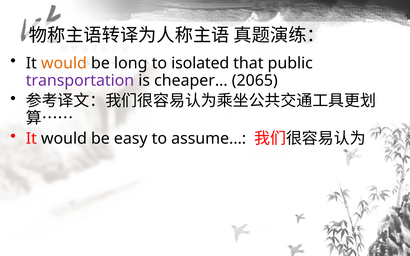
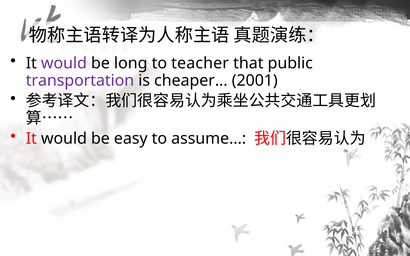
would colour: orange -> purple (64, 63)
isolated: isolated -> teacher (200, 63)
2065: 2065 -> 2001 (255, 81)
